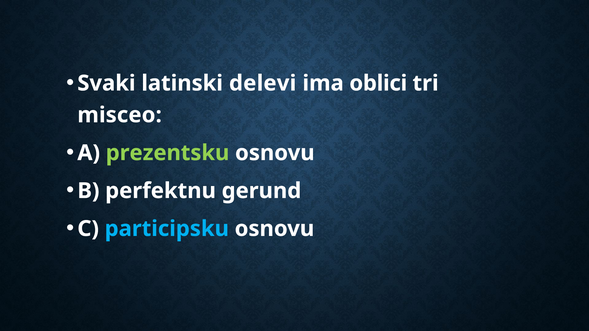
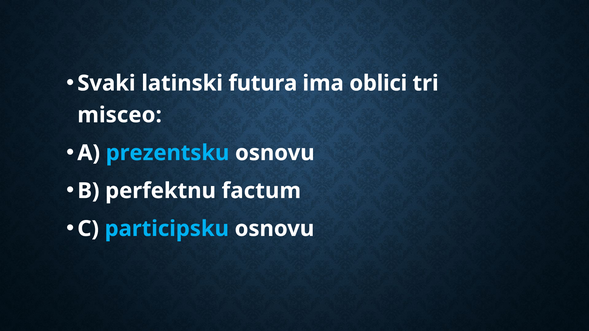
delevi: delevi -> futura (263, 83)
prezentsku colour: light green -> light blue (168, 153)
gerund: gerund -> factum (261, 191)
